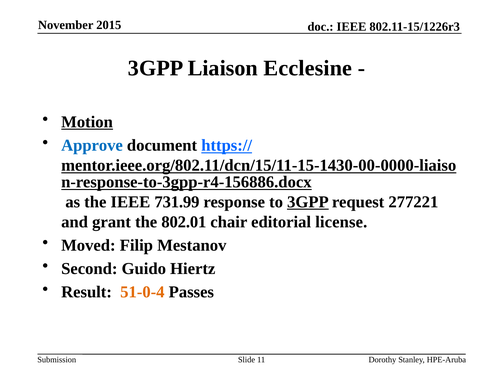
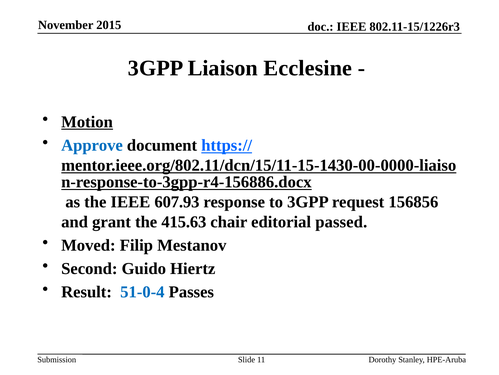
731.99: 731.99 -> 607.93 (177, 202)
3GPP underline: present -> none (308, 202)
277221: 277221 -> 156856 (413, 202)
802.01: 802.01 -> 415.63 (184, 222)
license: license -> passed (341, 222)
51-0-4 colour: orange -> blue (142, 291)
